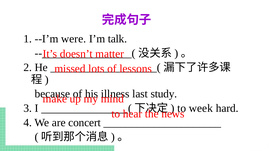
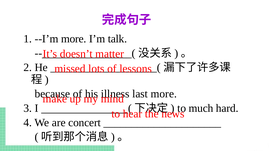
--I’m were: were -> more (74, 39)
last study: study -> more (164, 94)
week: week -> much (201, 108)
